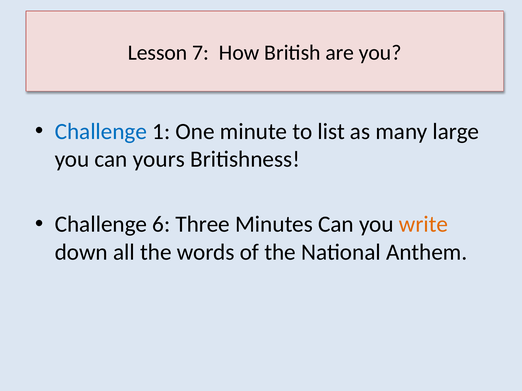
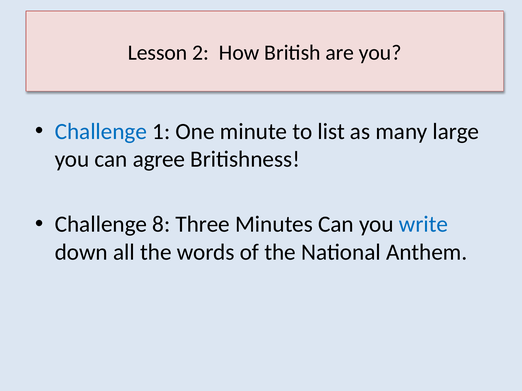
7: 7 -> 2 (201, 53)
yours: yours -> agree (159, 160)
6: 6 -> 8 (161, 225)
write colour: orange -> blue (423, 225)
